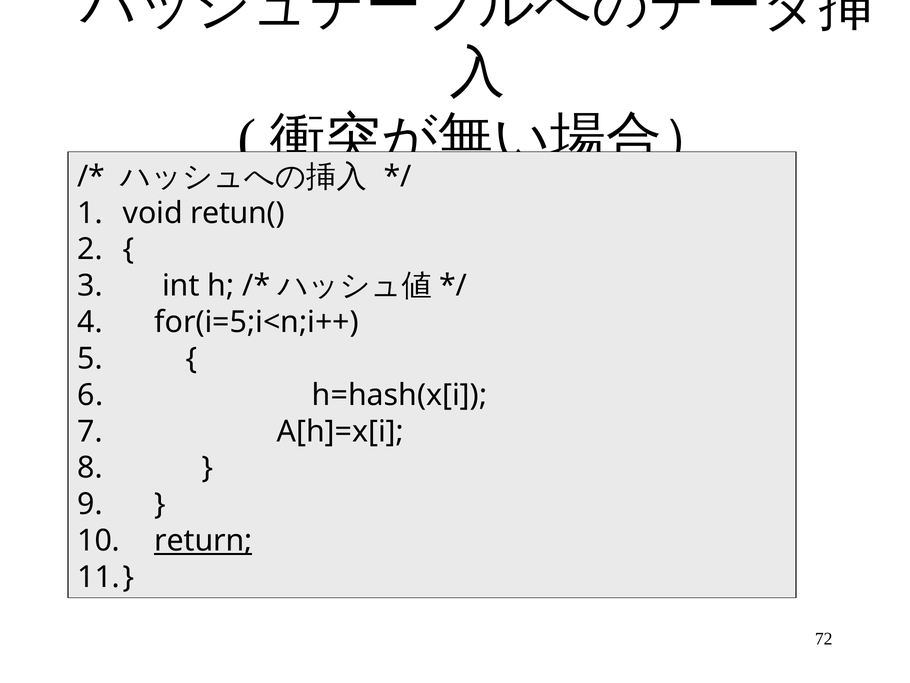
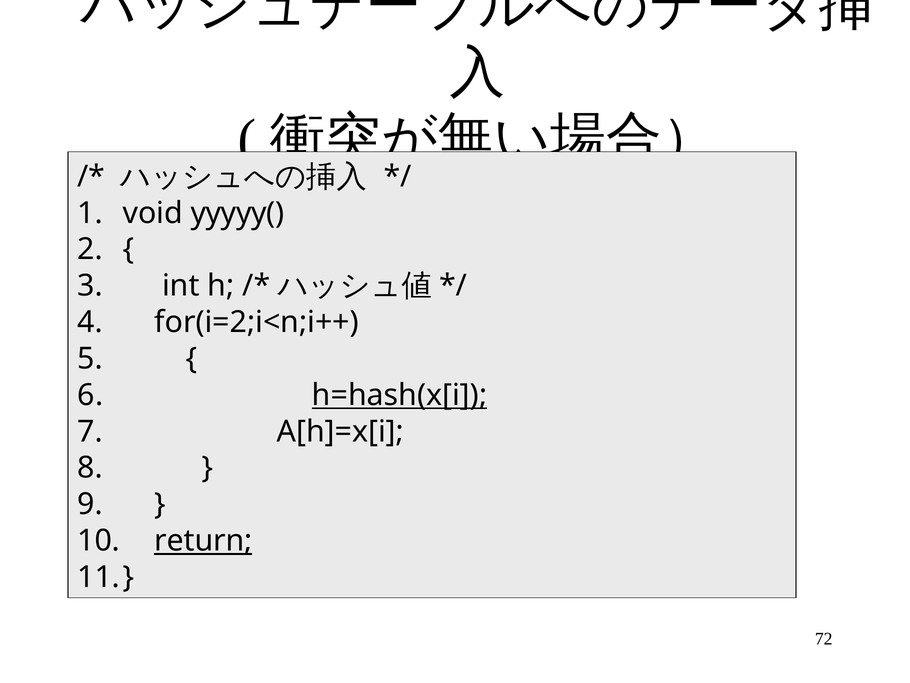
retun(: retun( -> yyyyy( (237, 213)
for(i=5;i<n;i++: for(i=5;i<n;i++ -> for(i=2;i<n;i++ (257, 322)
h=hash(x[i underline: none -> present (400, 395)
